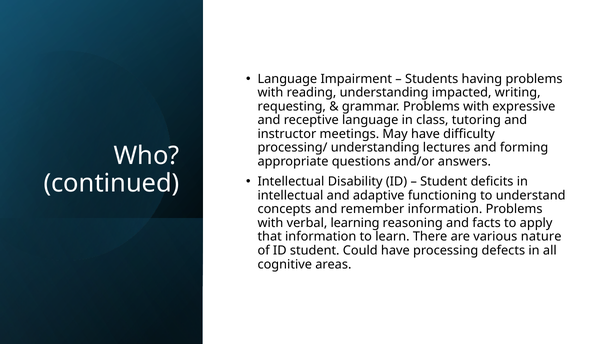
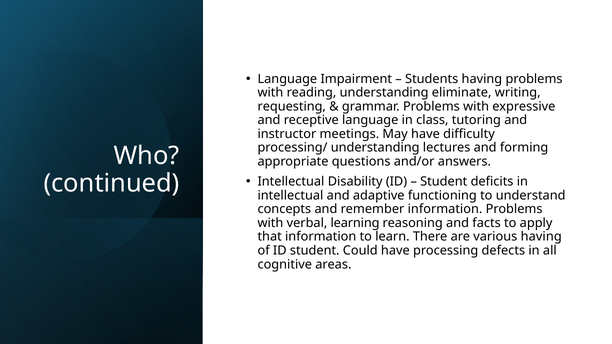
impacted: impacted -> eliminate (462, 93)
various nature: nature -> having (541, 237)
